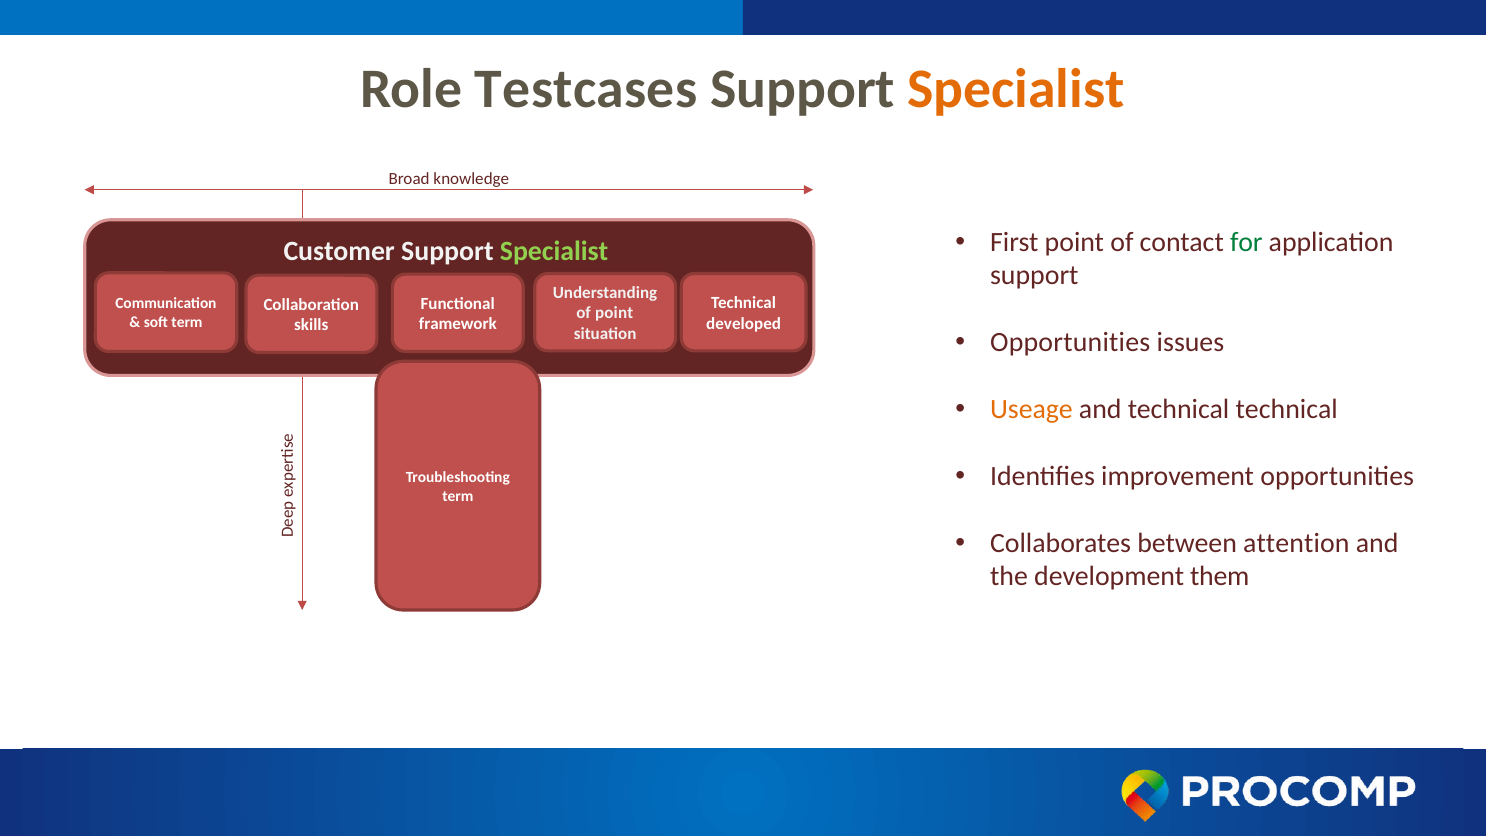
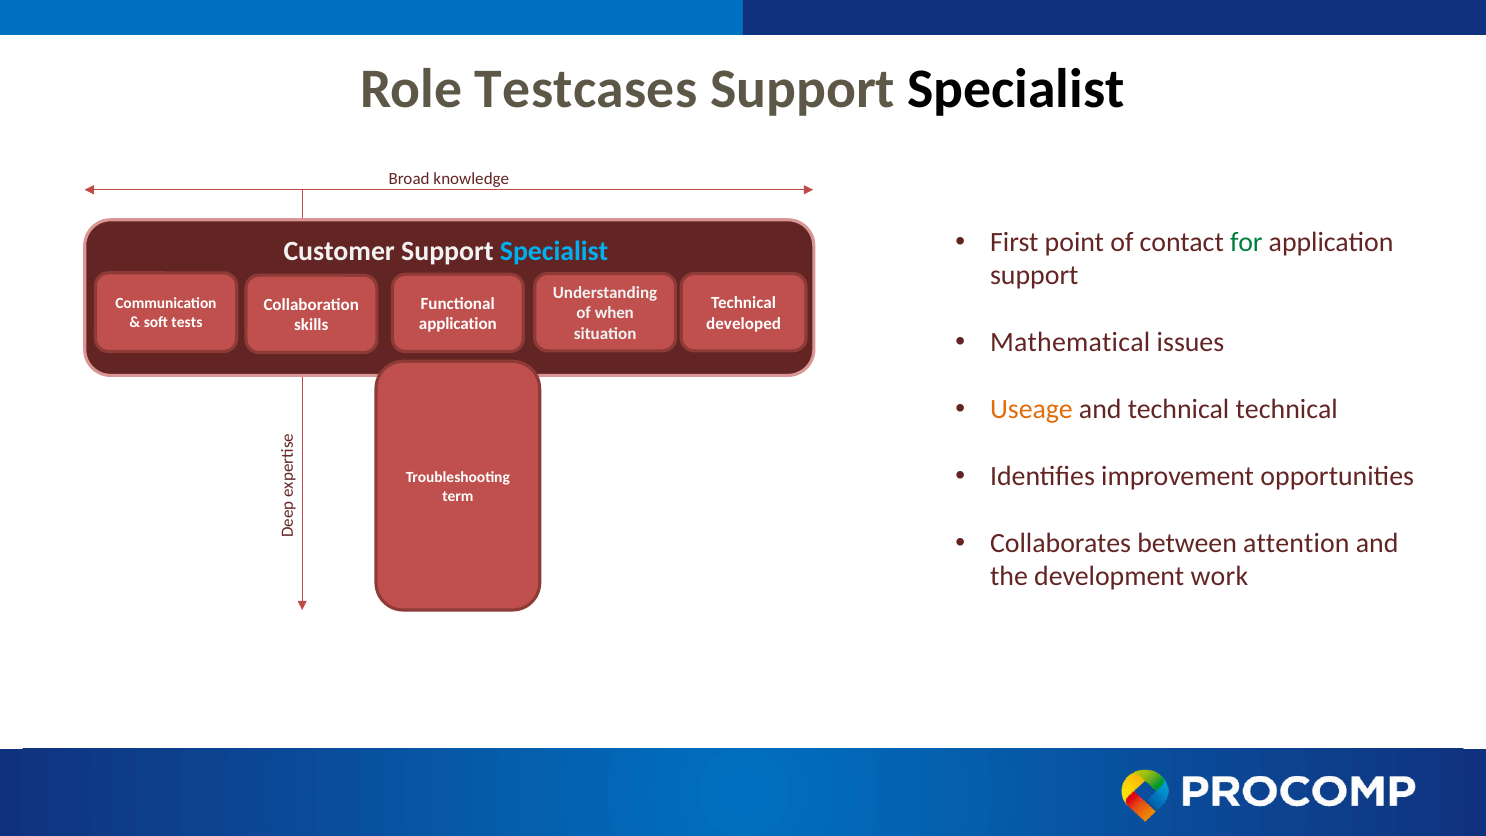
Specialist colour: orange -> black (1016, 89)
Specialist colour: light green -> light blue (554, 251)
of point: point -> when (614, 313)
soft term: term -> tests (187, 322)
framework: framework -> application (458, 324)
Opportunities: Opportunities -> Mathematical (1070, 343)
them: them -> work (1219, 577)
